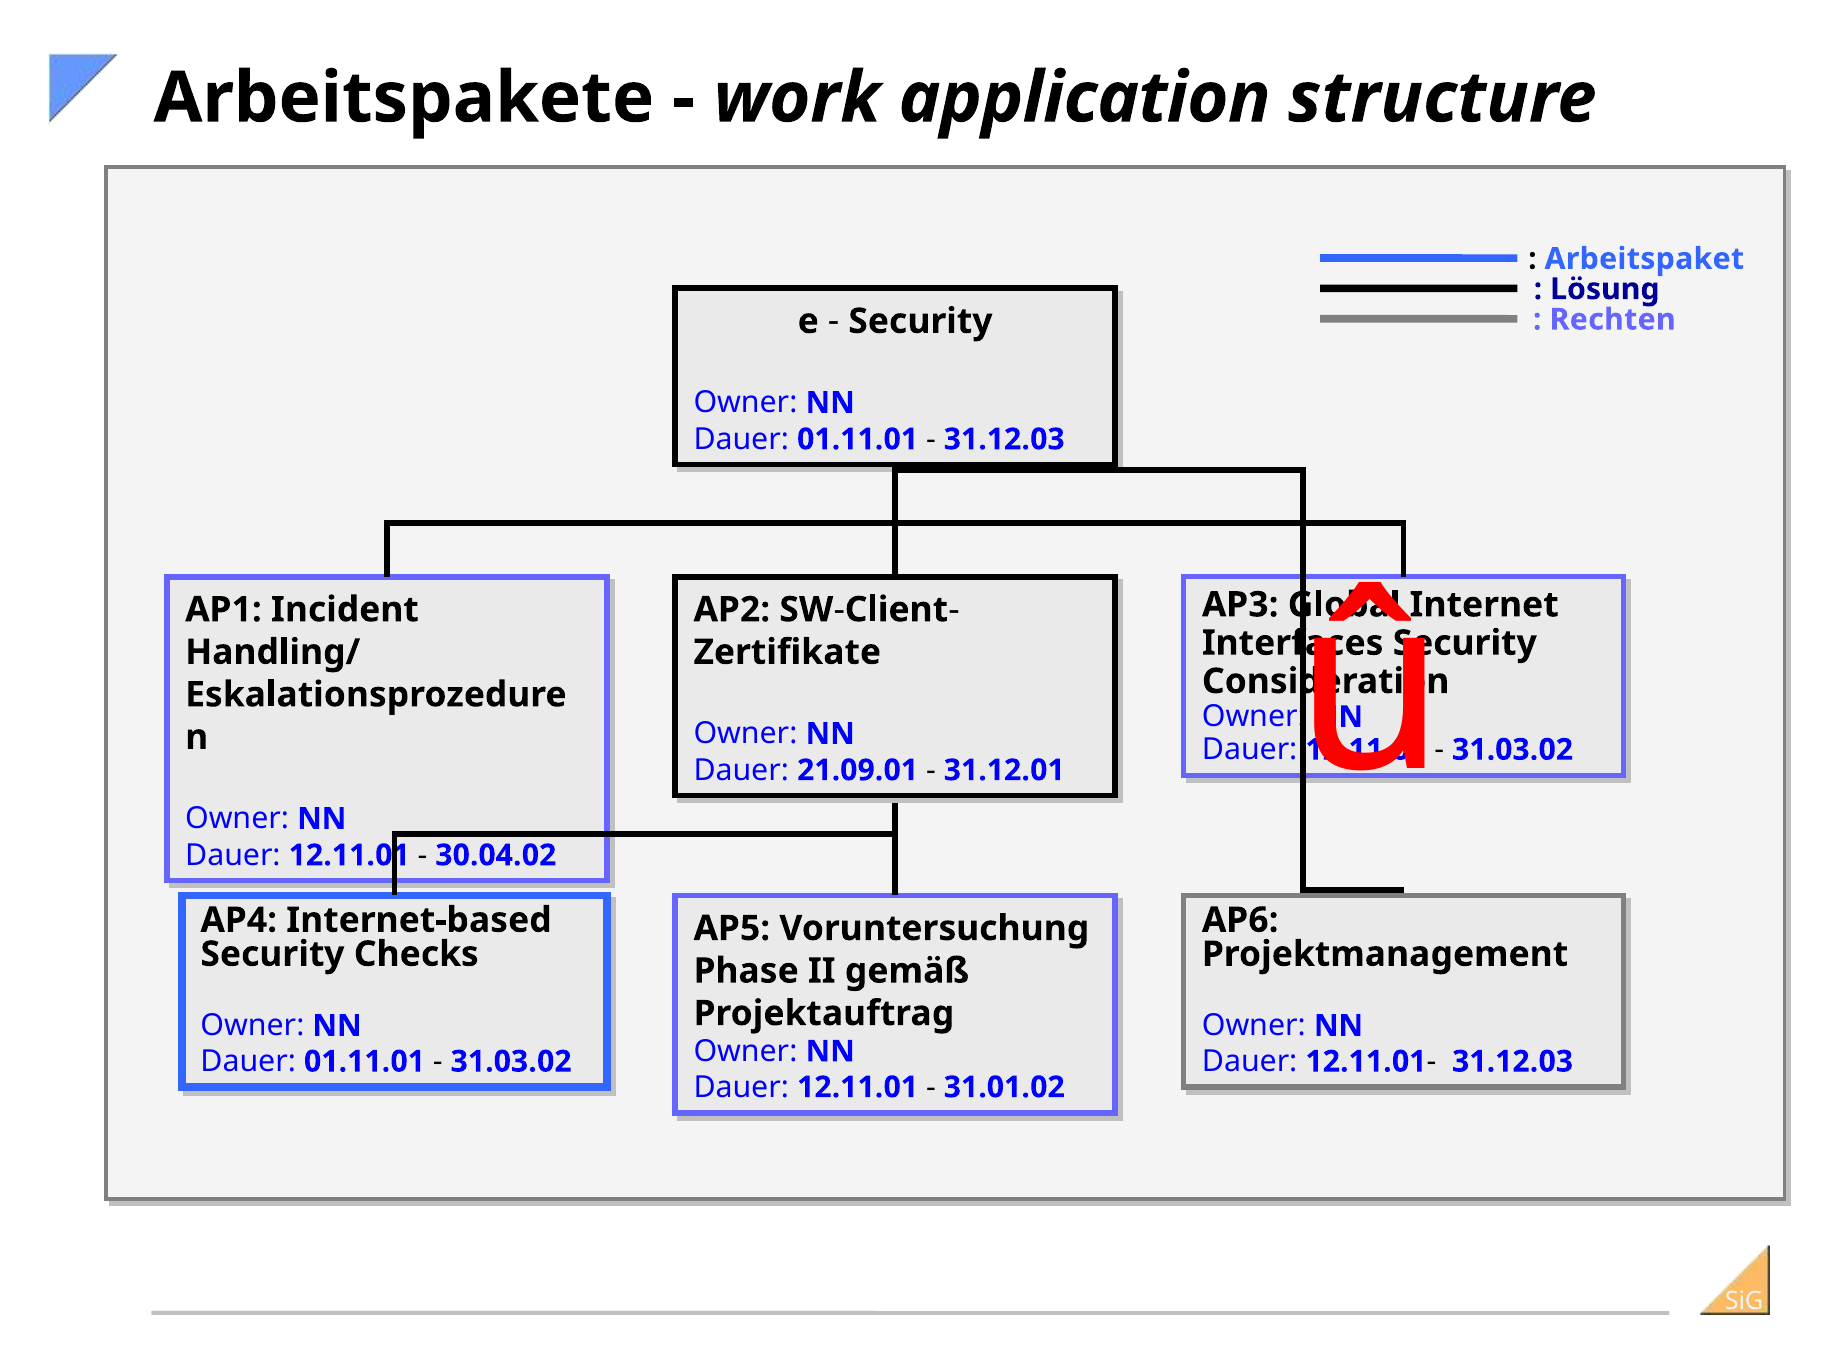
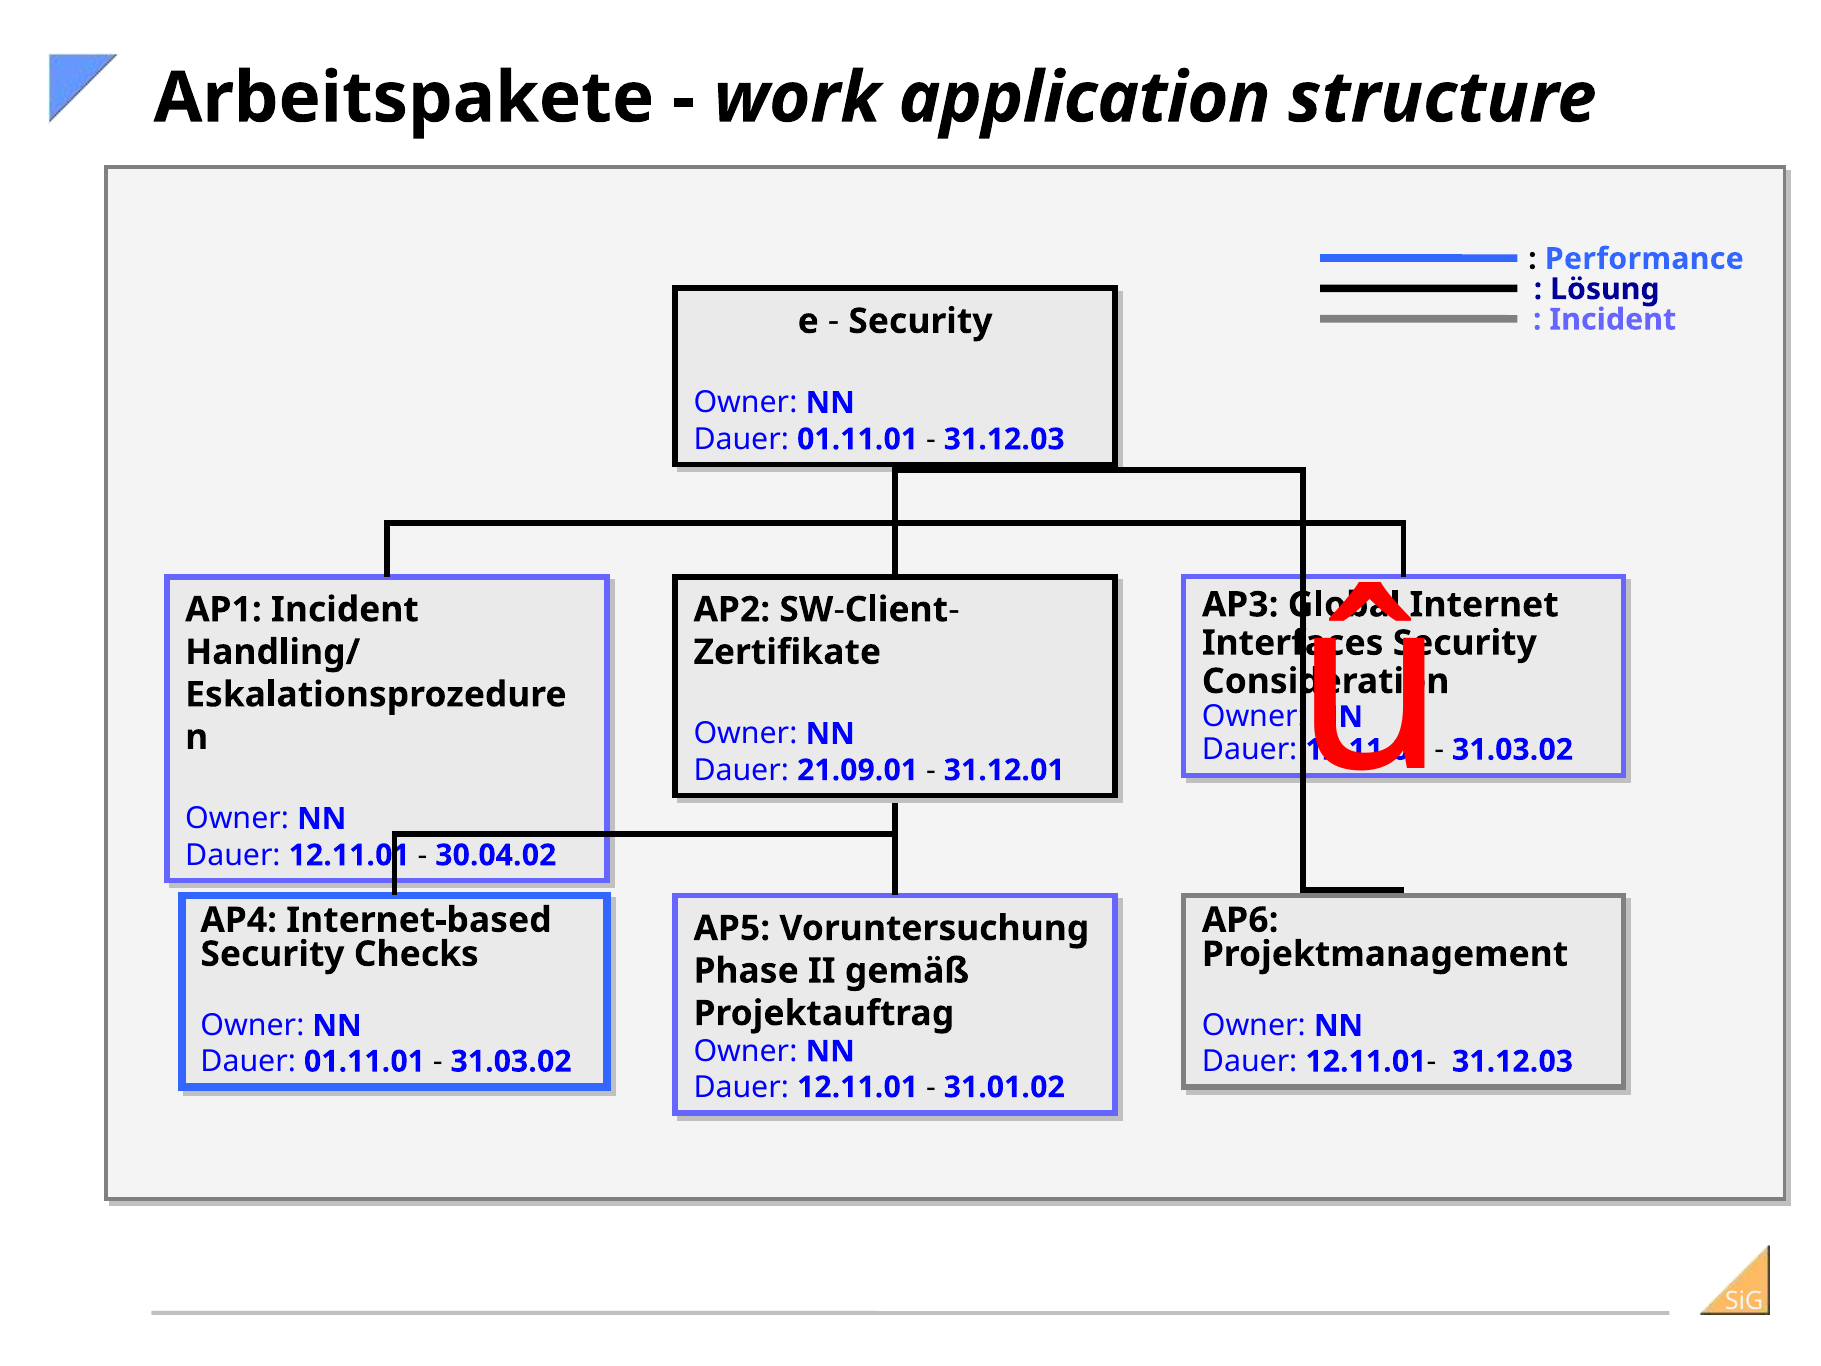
Arbeitspaket: Arbeitspaket -> Performance (1644, 259)
Rechten: Rechten -> Incident (1613, 319)
